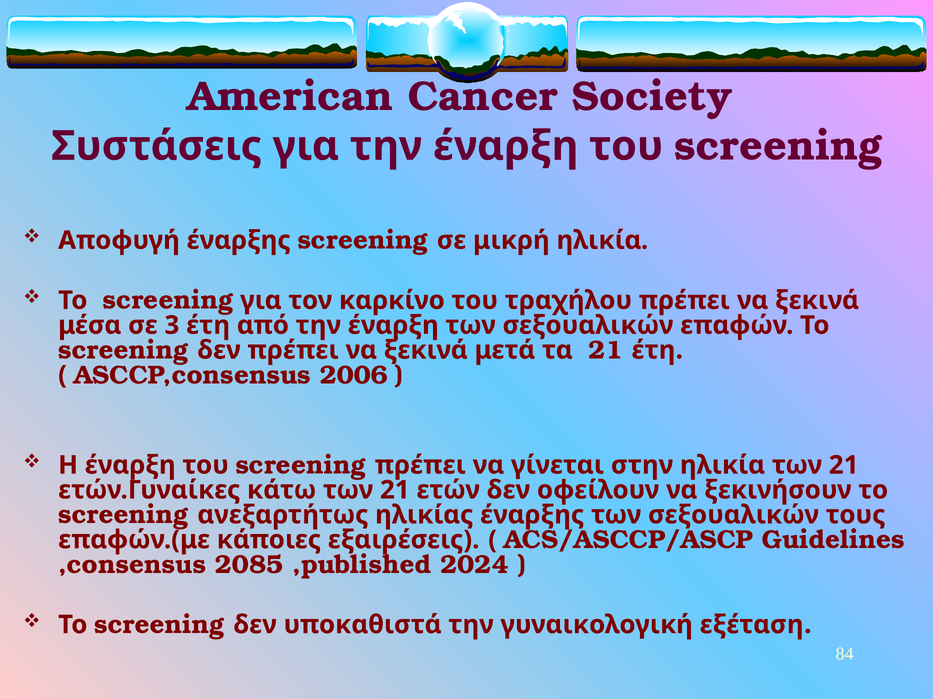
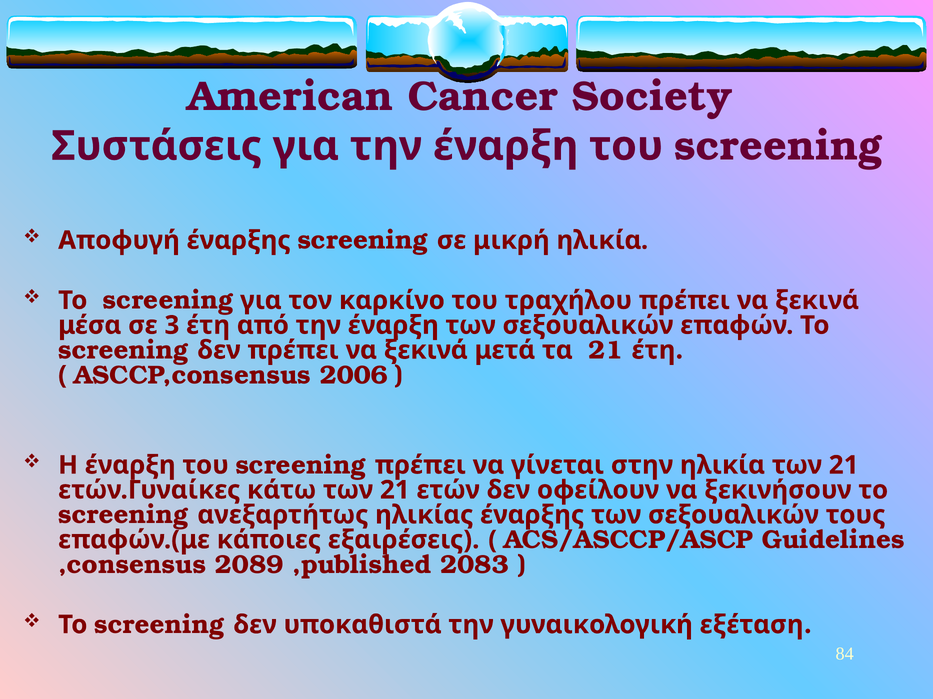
2085: 2085 -> 2089 (249, 565)
2024: 2024 -> 2083 (474, 565)
